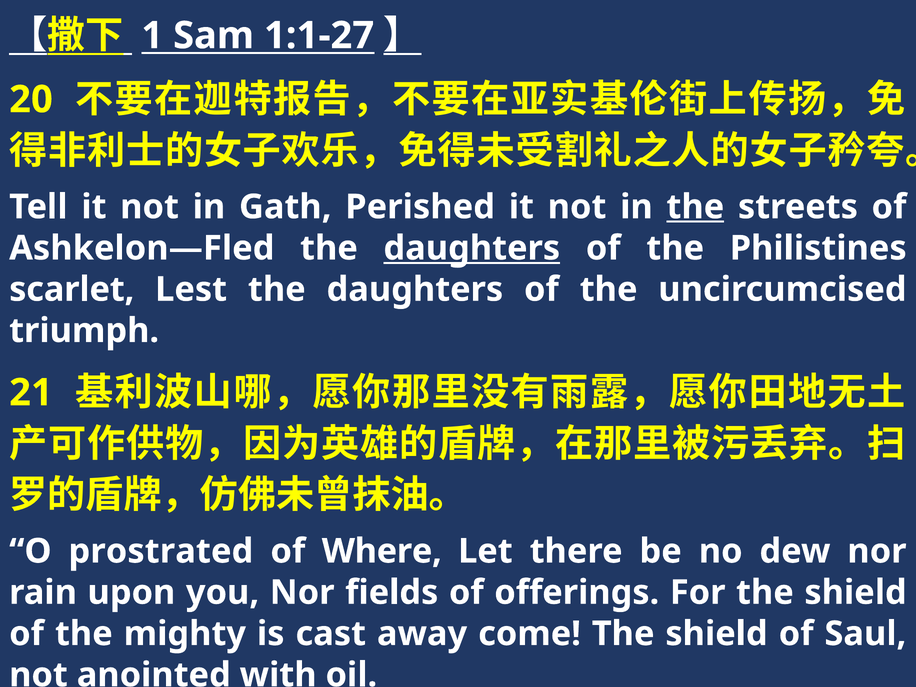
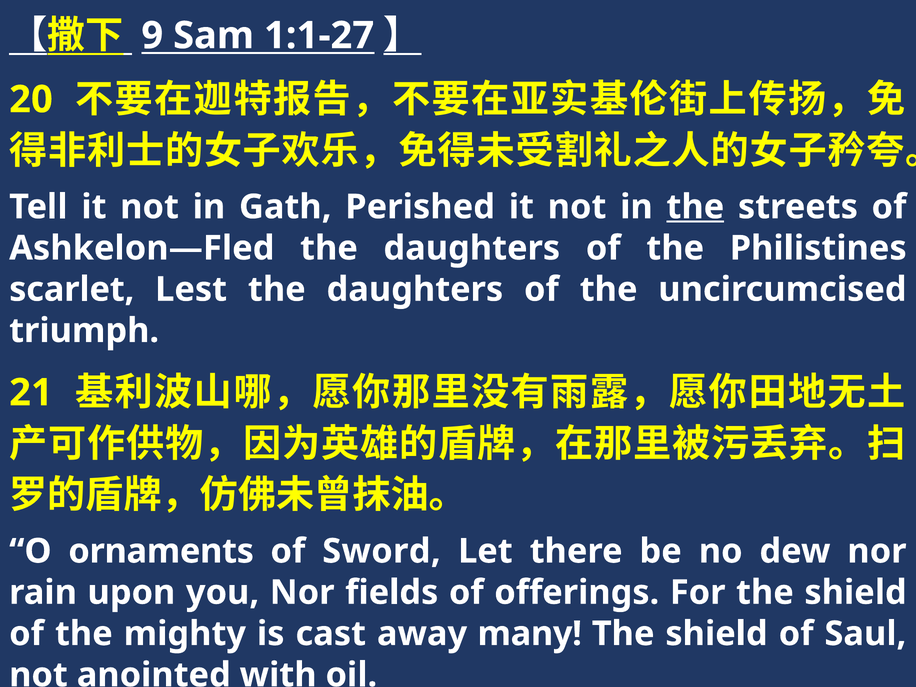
1: 1 -> 9 (152, 36)
daughters underline: present -> none (472, 248)
prostrated: prostrated -> ornaments (161, 551)
Where: Where -> Sword (381, 551)
come: come -> many (530, 634)
